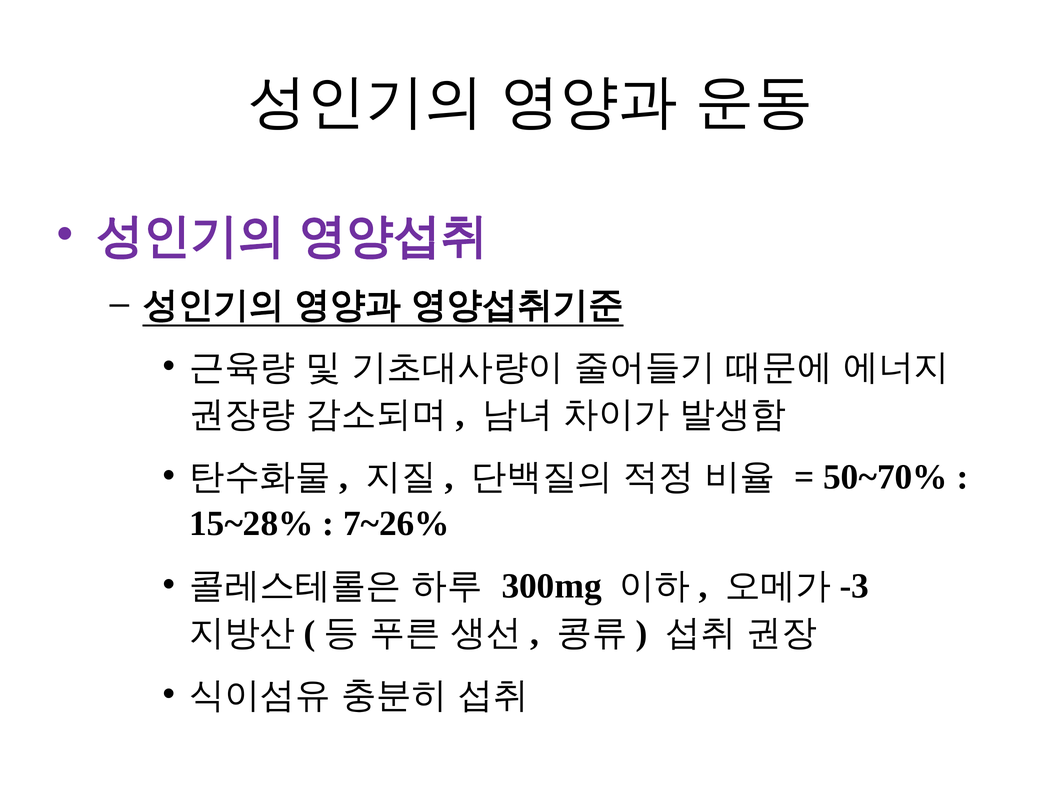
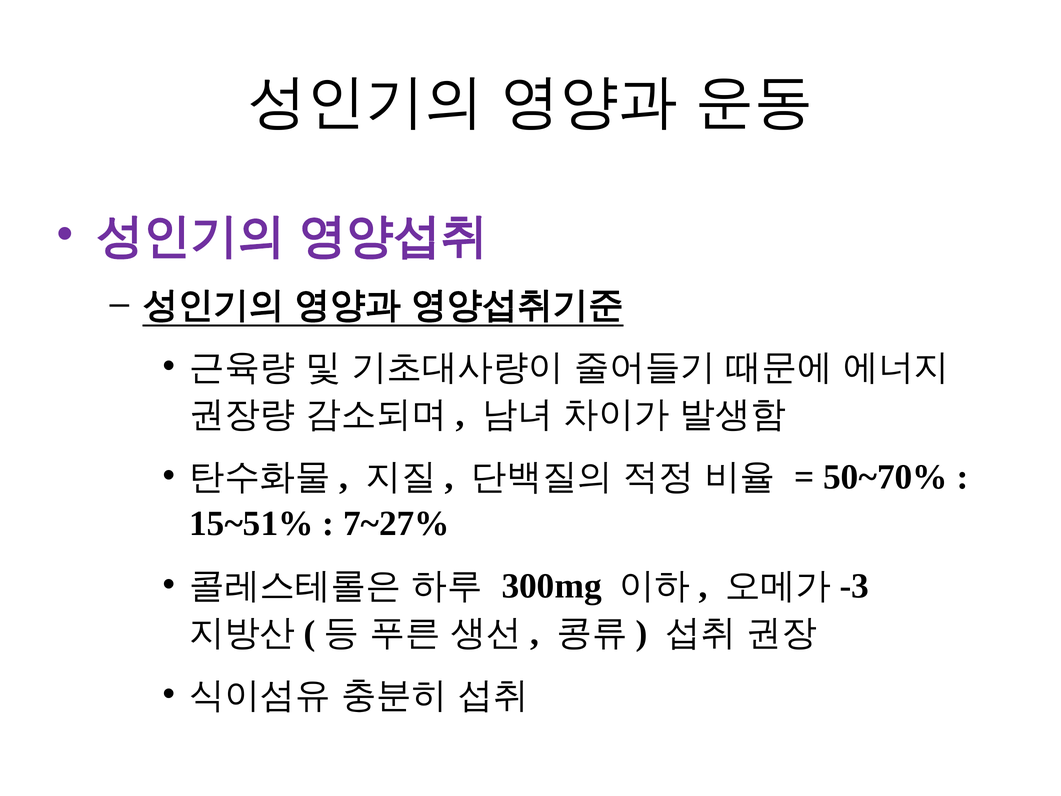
15~28%: 15~28% -> 15~51% (251, 523)
7~26%: 7~26% -> 7~27% (396, 523)
